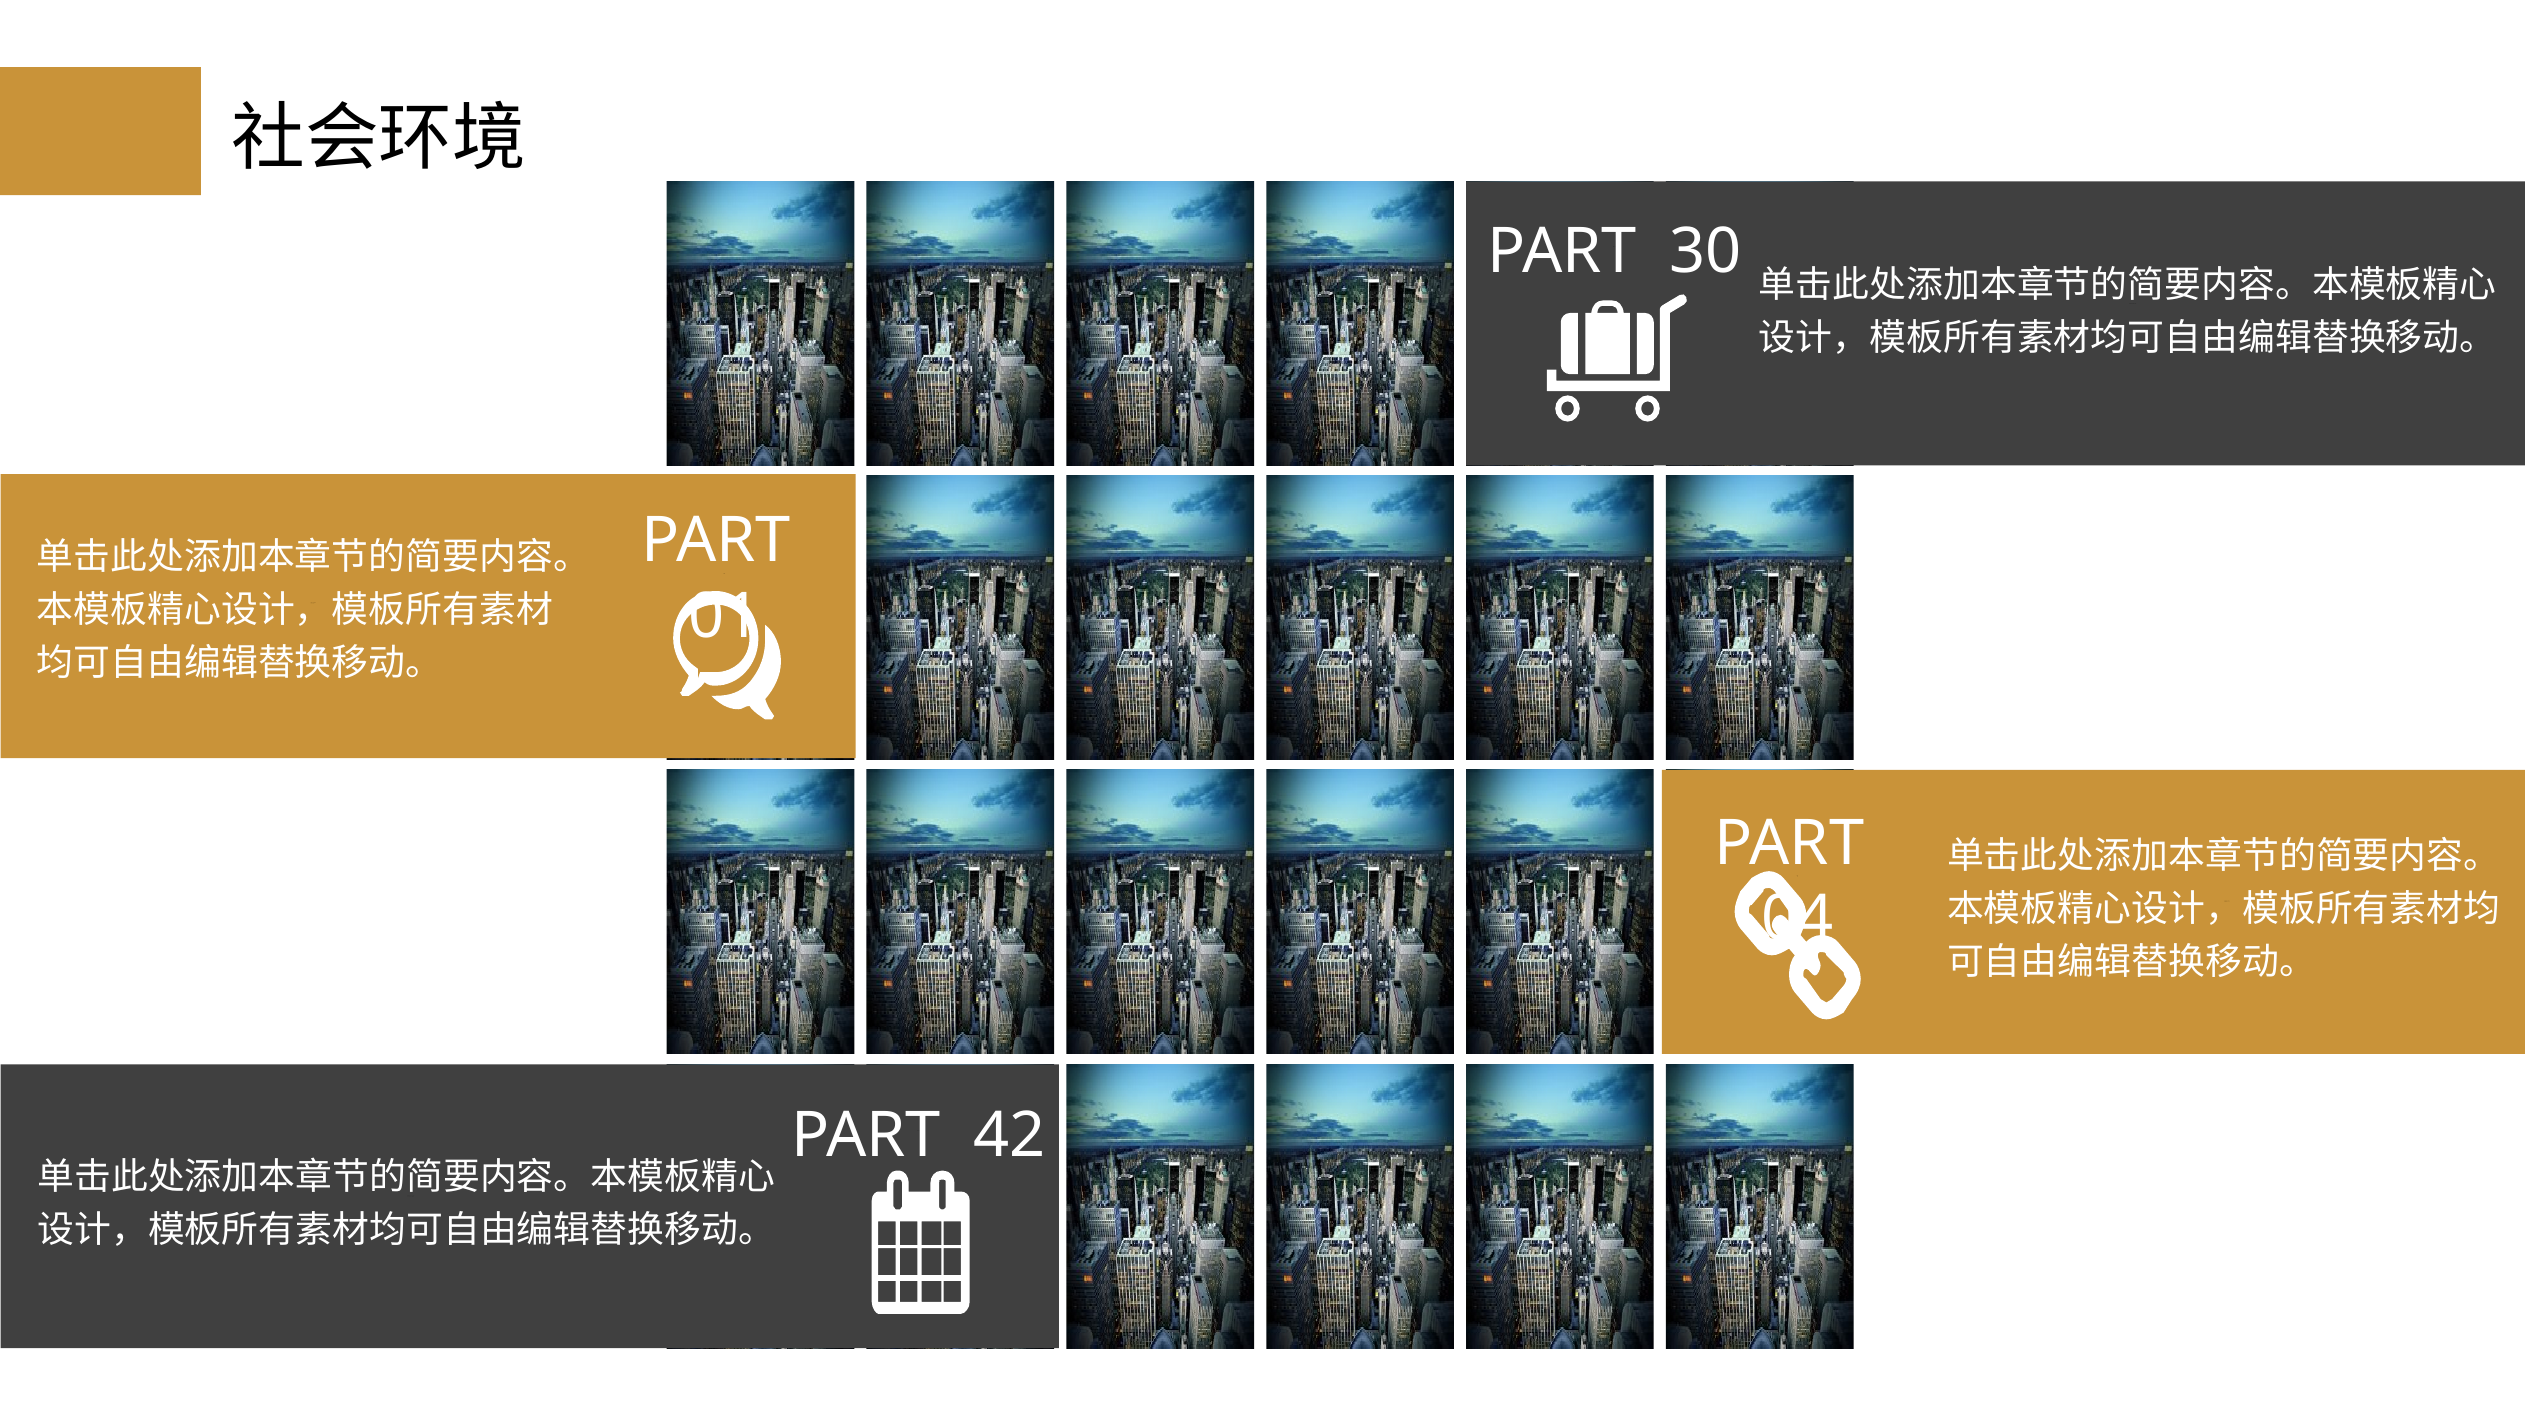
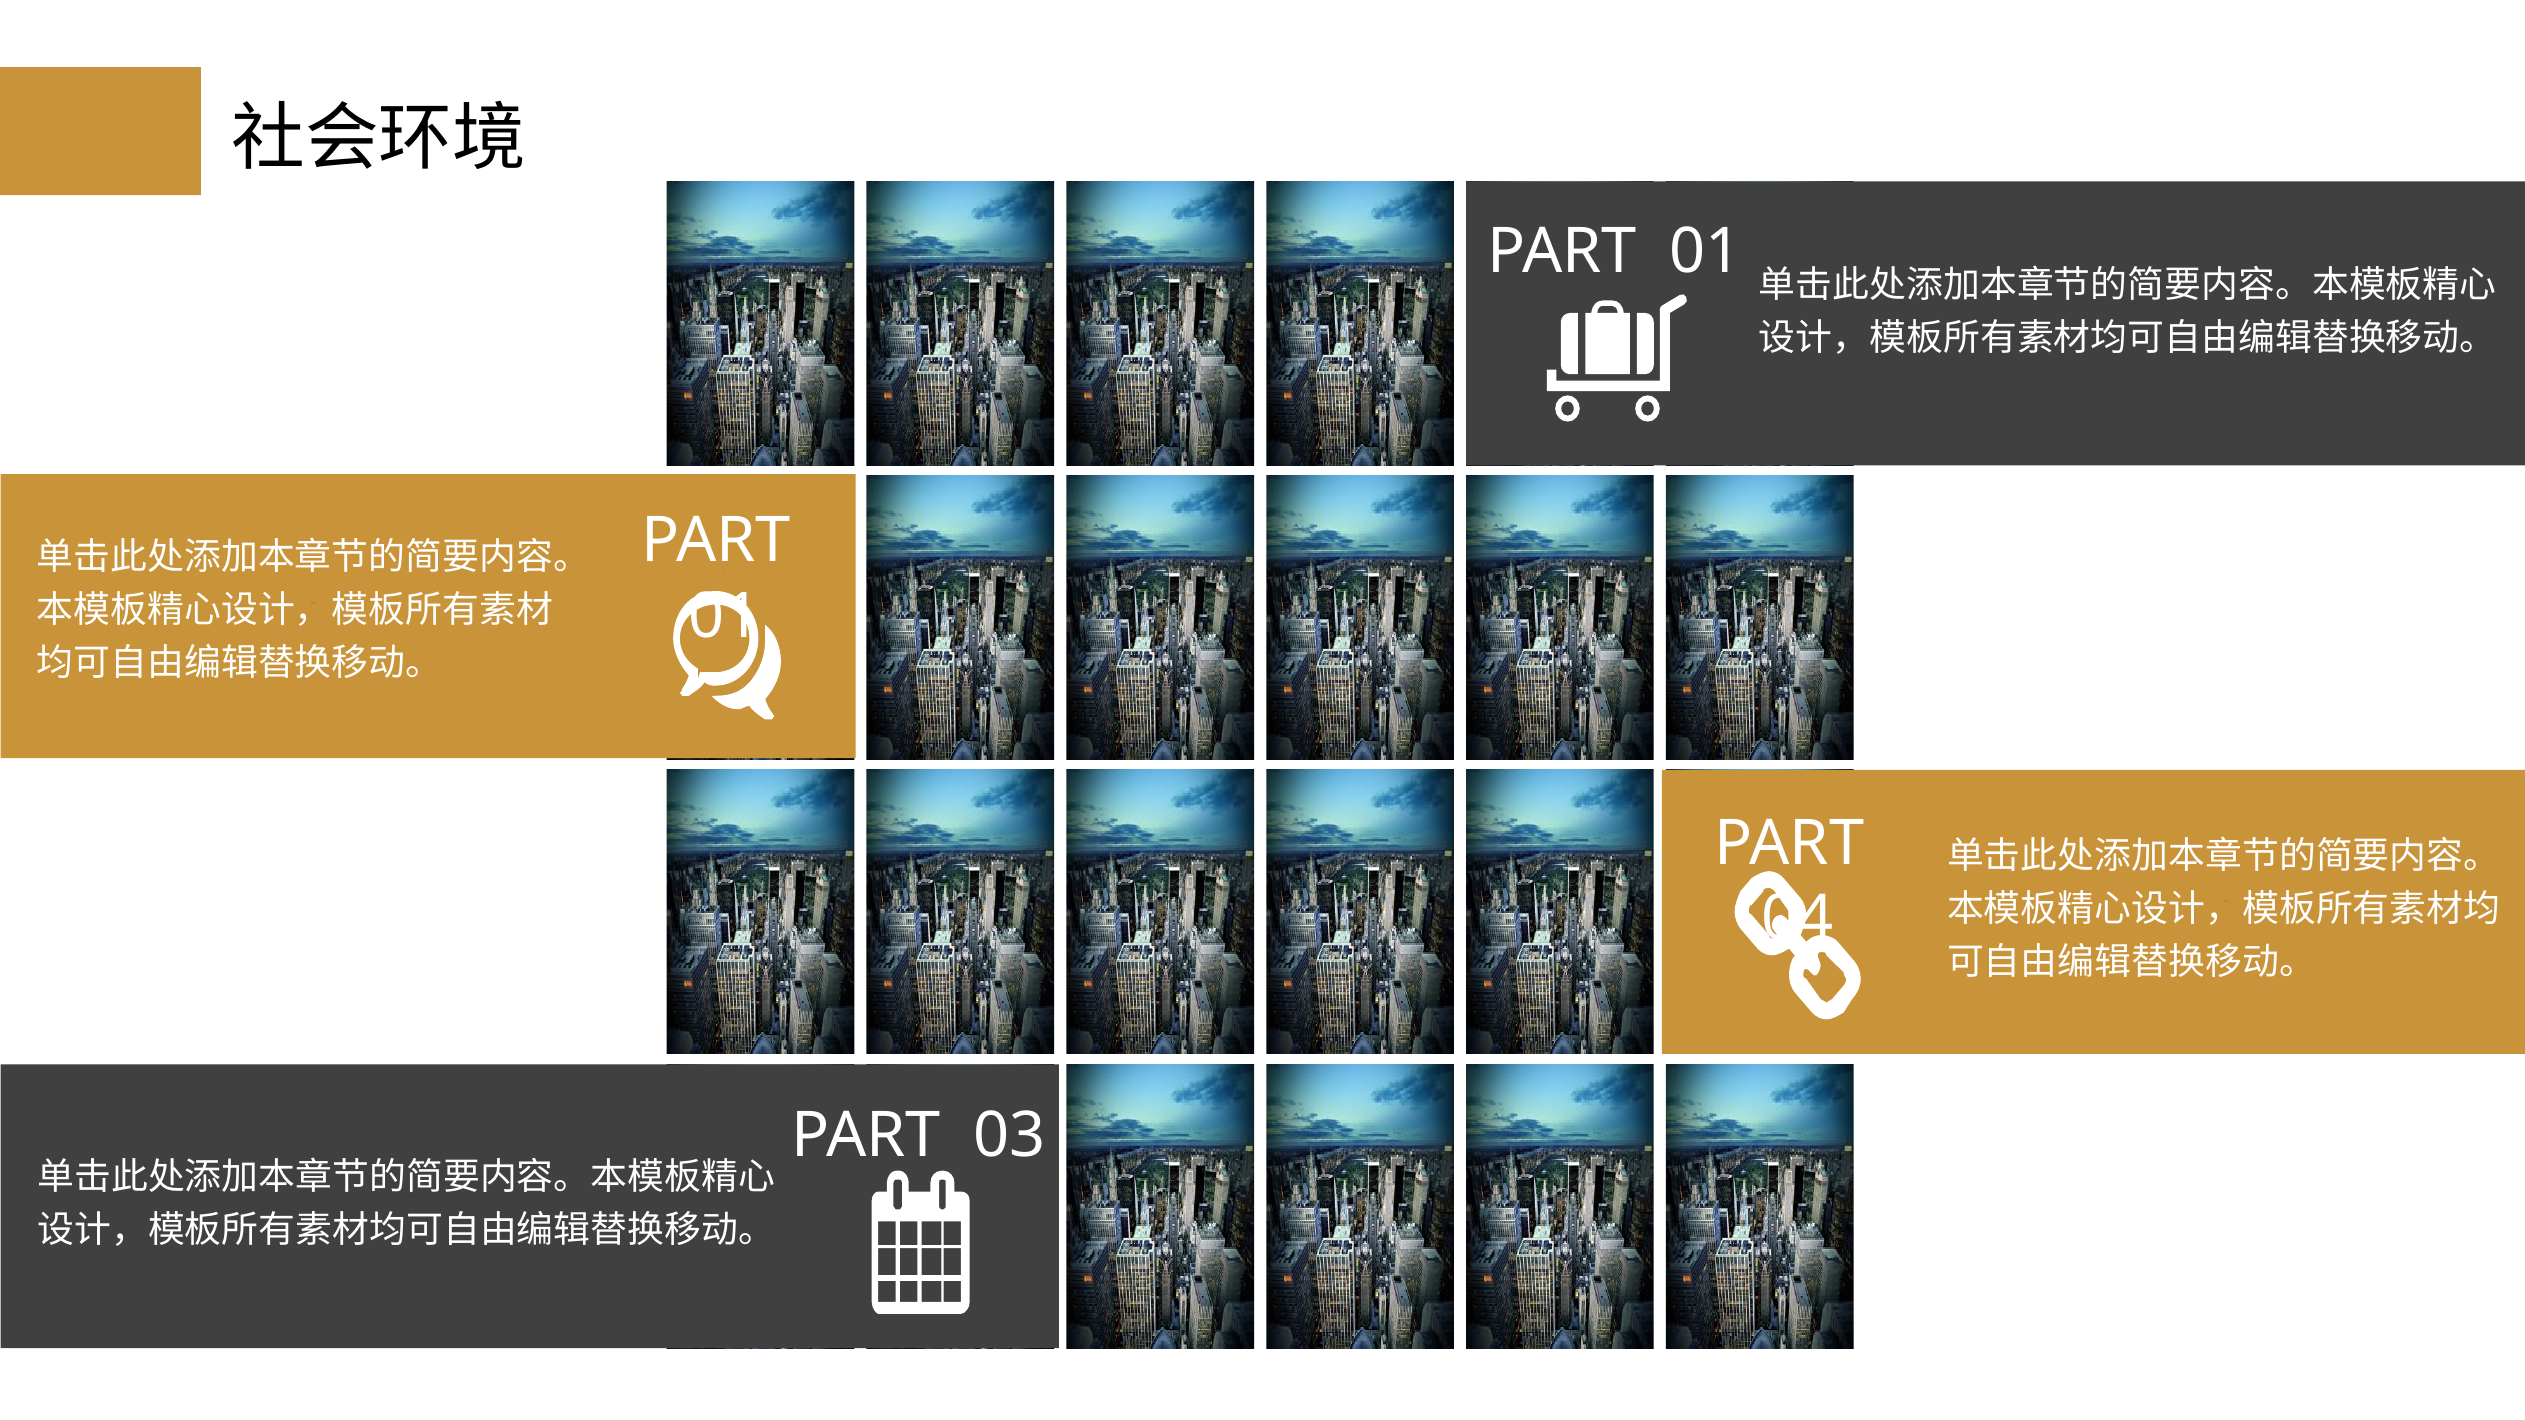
30: 30 -> 01 (1706, 251)
42: 42 -> 03 (1010, 1136)
